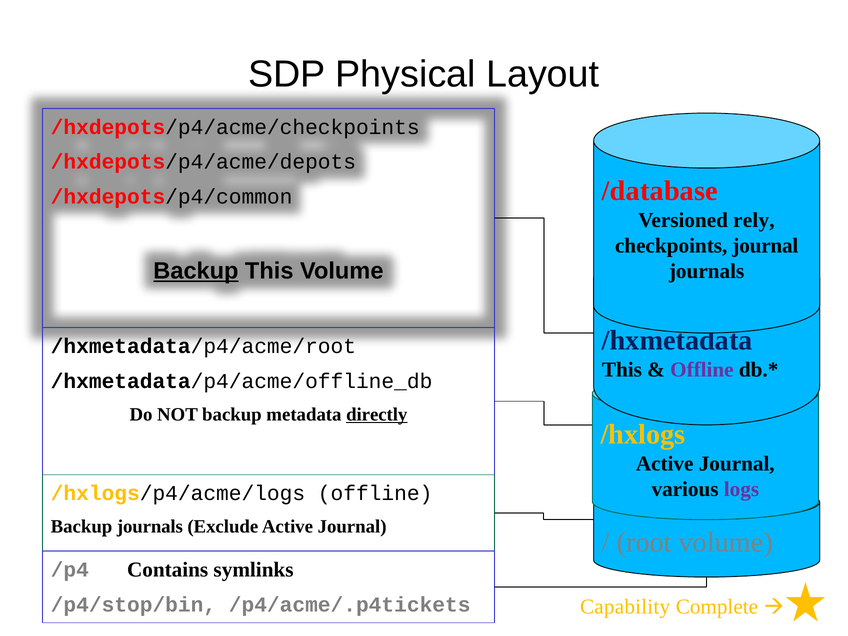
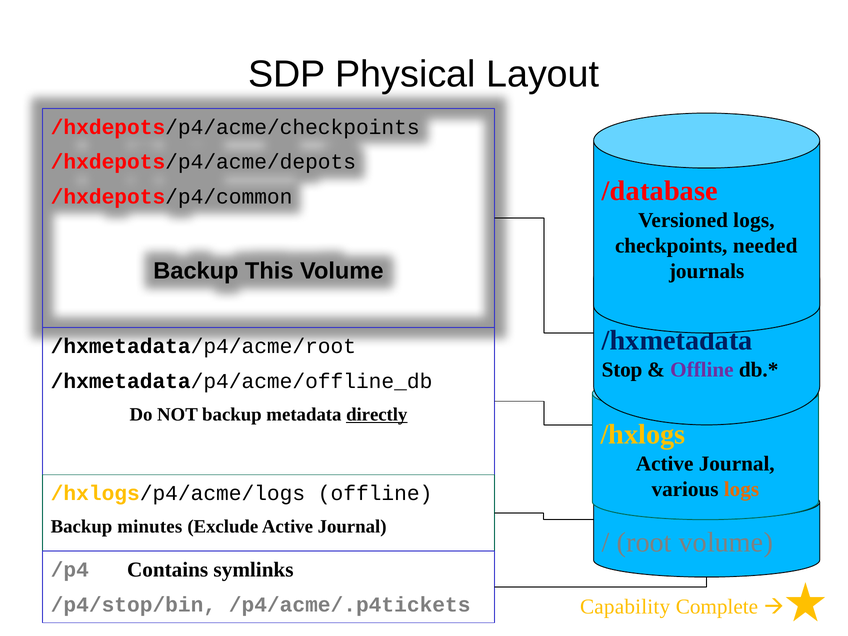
Versioned rely: rely -> logs (754, 220)
checkpoints journal: journal -> needed (765, 246)
Backup underline: present -> none (196, 271)
This: This -> Stop (622, 370)
logs colour: purple -> orange (741, 489)
Backup journals: journals -> minutes (150, 527)
